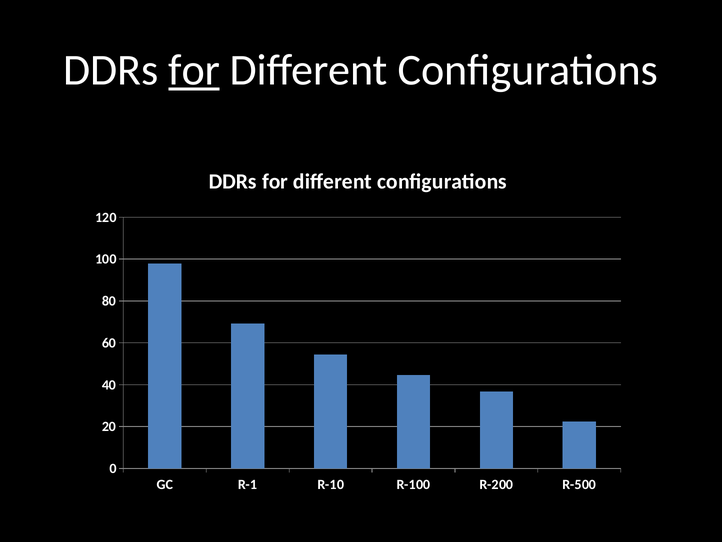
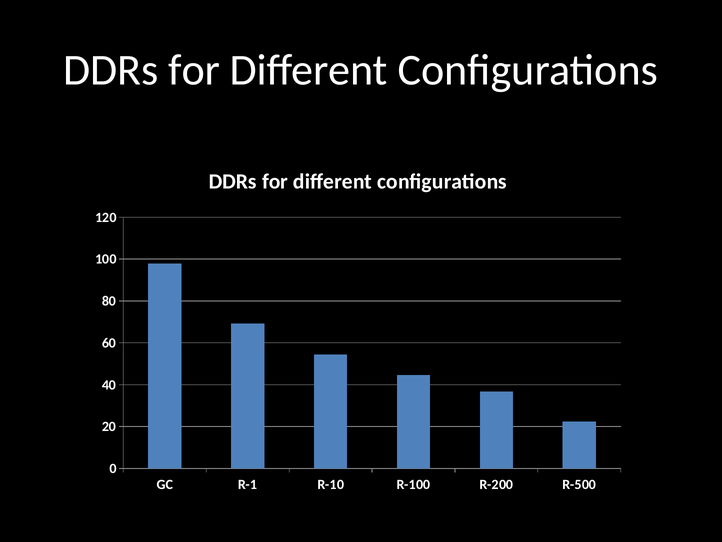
for underline: present -> none (194, 70)
